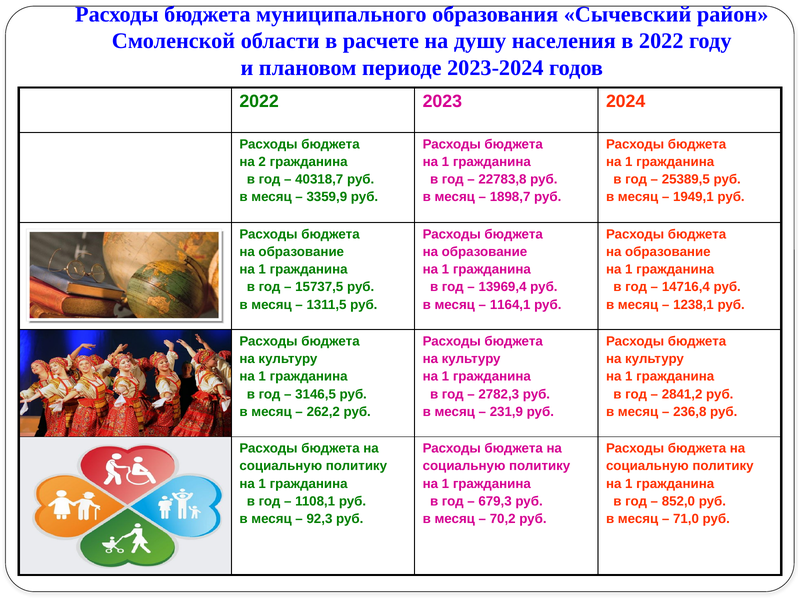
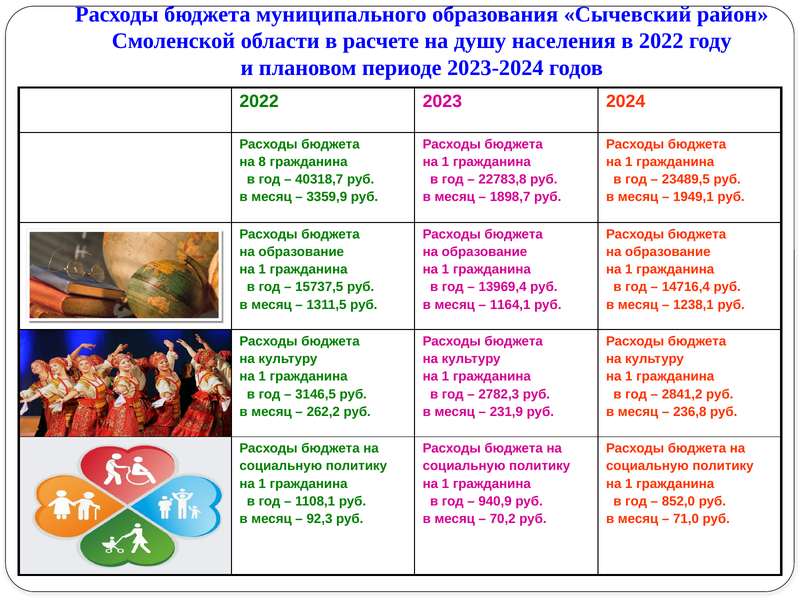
2: 2 -> 8 (262, 162)
25389,5: 25389,5 -> 23489,5 (686, 179)
679,3: 679,3 -> 940,9 (495, 501)
